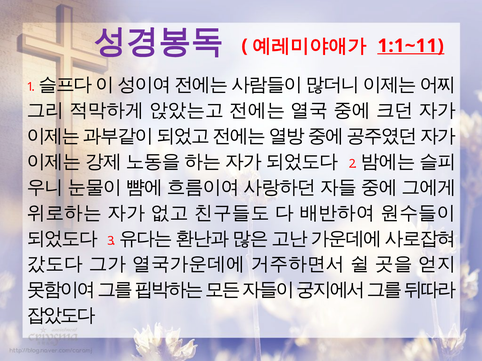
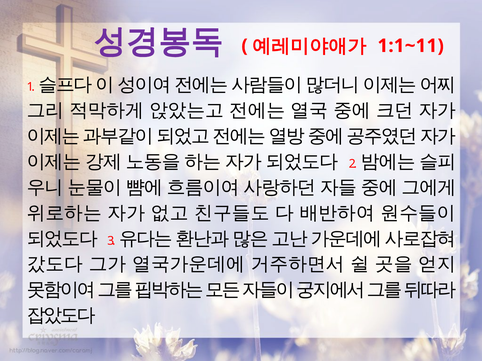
1:1~11 underline: present -> none (411, 46)
